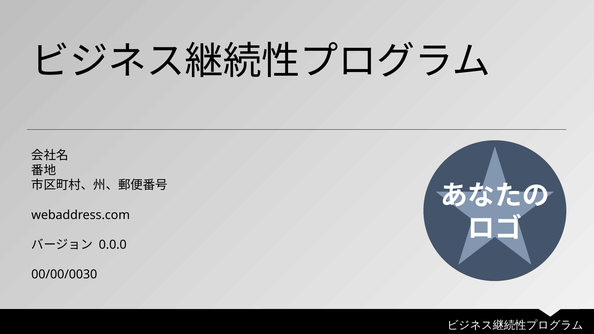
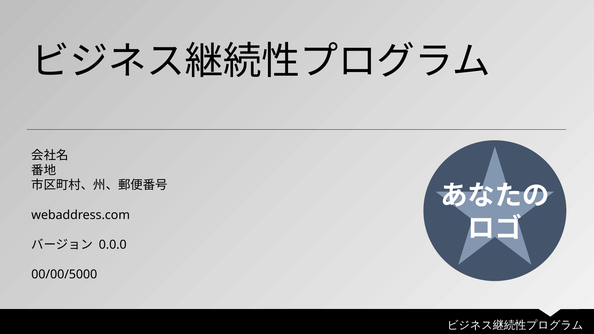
00/00/0030: 00/00/0030 -> 00/00/5000 (64, 274)
